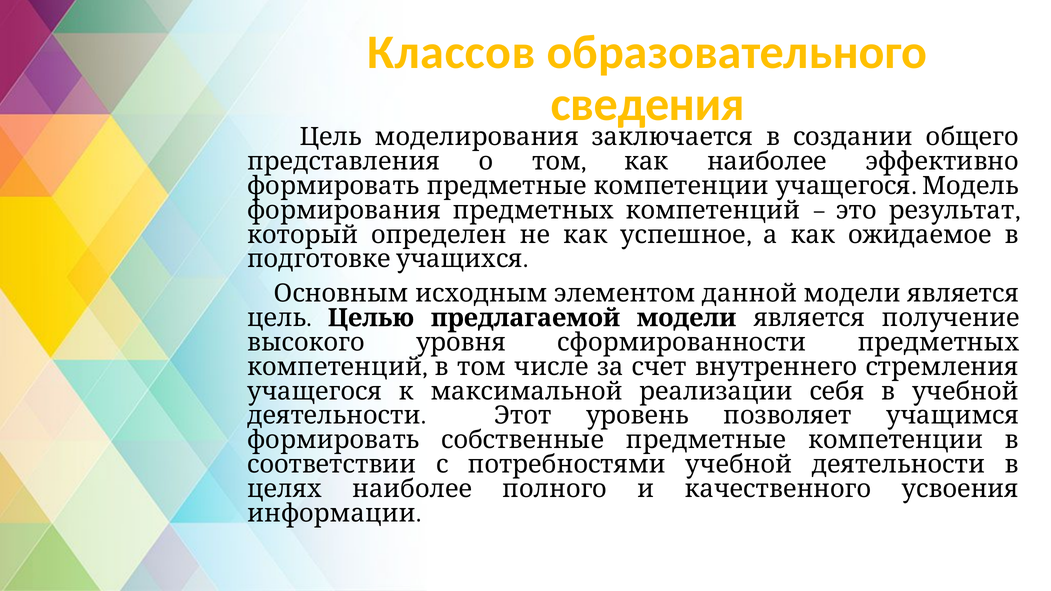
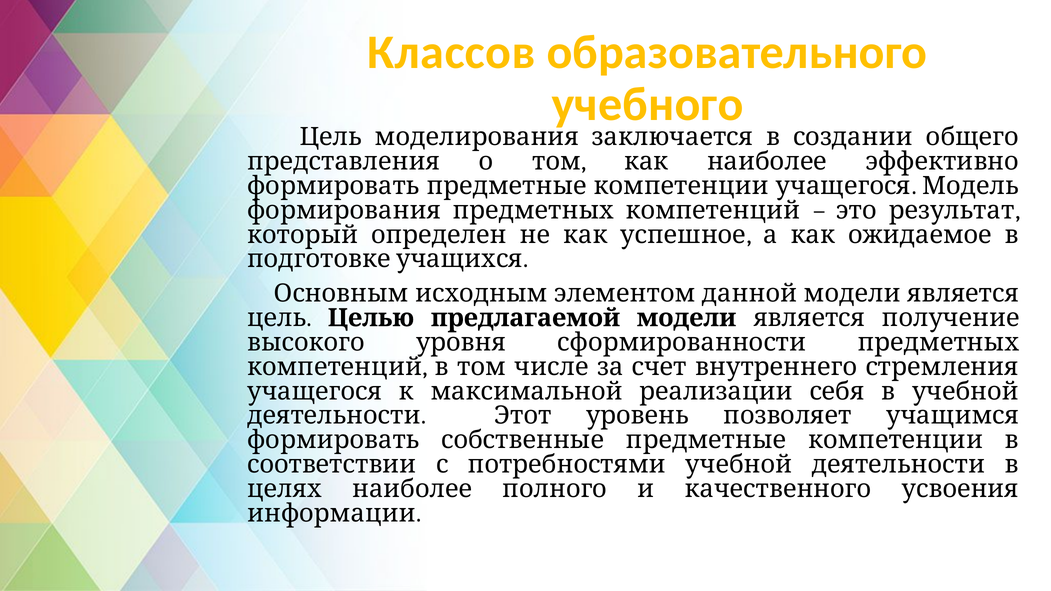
сведения: сведения -> учебного (648, 104)
